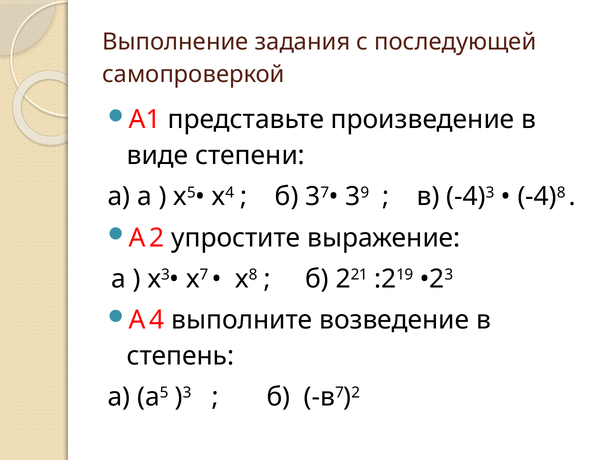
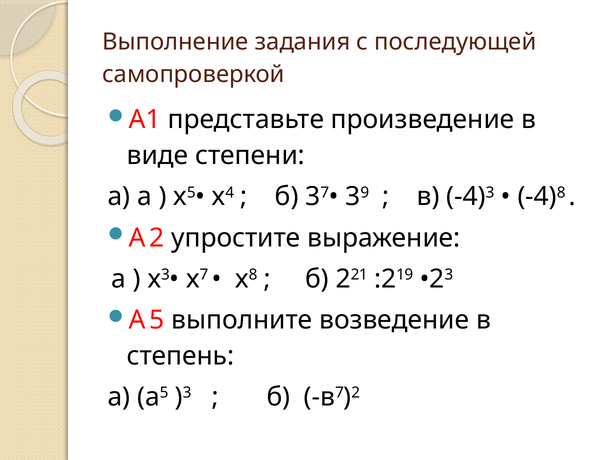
4: 4 -> 5 (157, 320)
